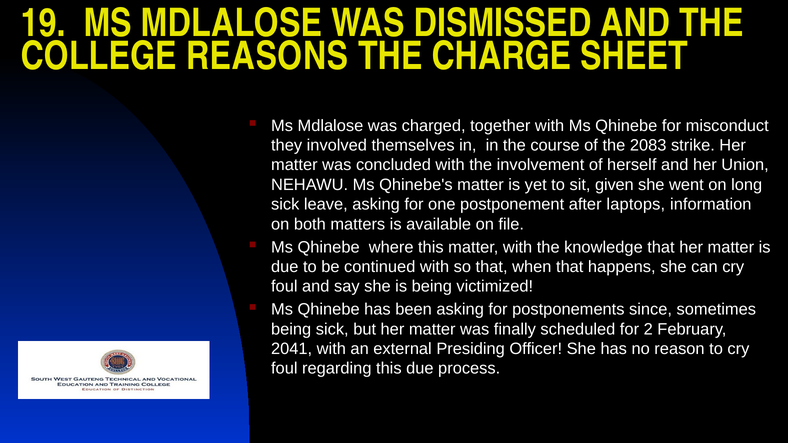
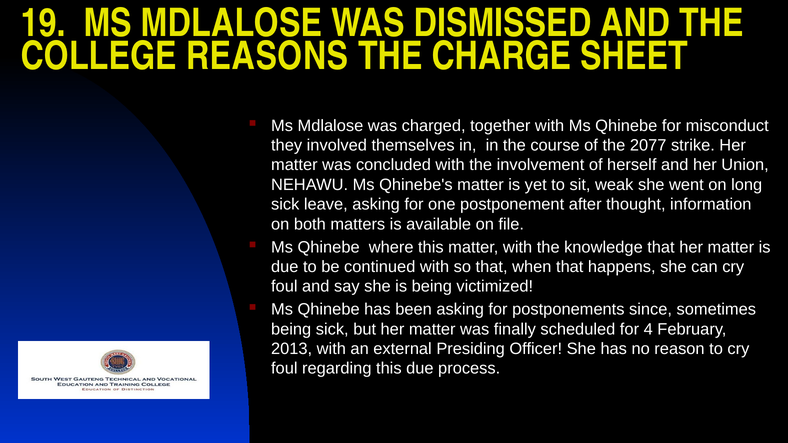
2083: 2083 -> 2077 (648, 145)
given: given -> weak (614, 185)
laptops: laptops -> thought (636, 205)
2: 2 -> 4 (648, 329)
2041: 2041 -> 2013 (292, 349)
